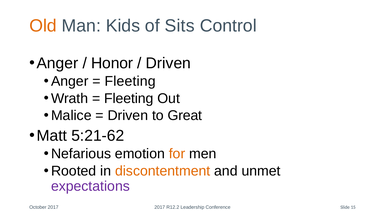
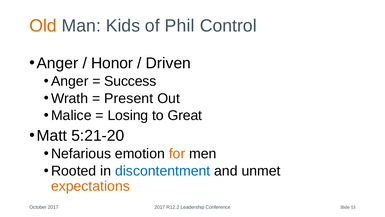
Sits: Sits -> Phil (180, 26)
Fleeting: Fleeting -> Success (130, 81)
Fleeting: Fleeting -> Present (129, 98)
Driven: Driven -> Losing (128, 115)
5:21-62: 5:21-62 -> 5:21-20 (98, 135)
discontentment colour: orange -> blue (163, 171)
expectations colour: purple -> orange (90, 186)
